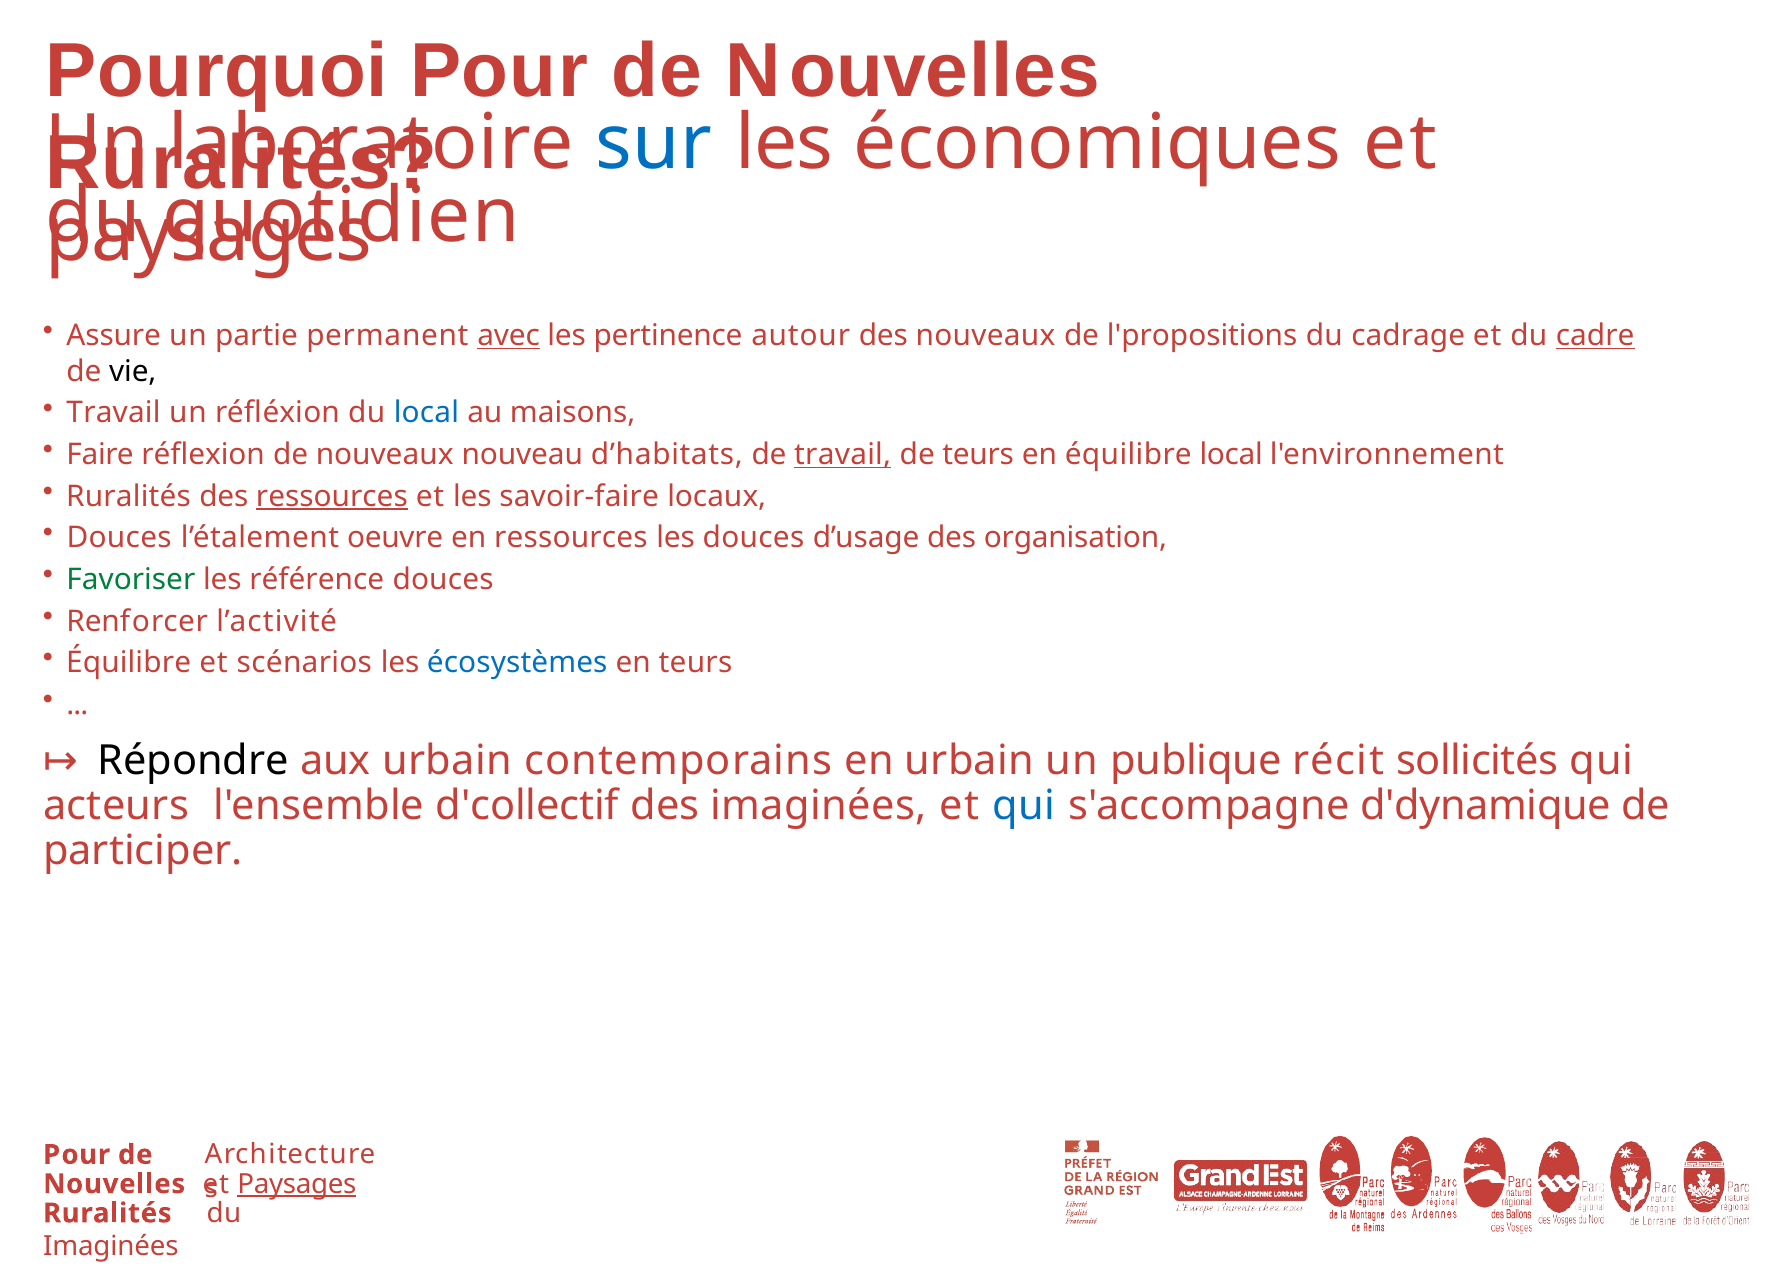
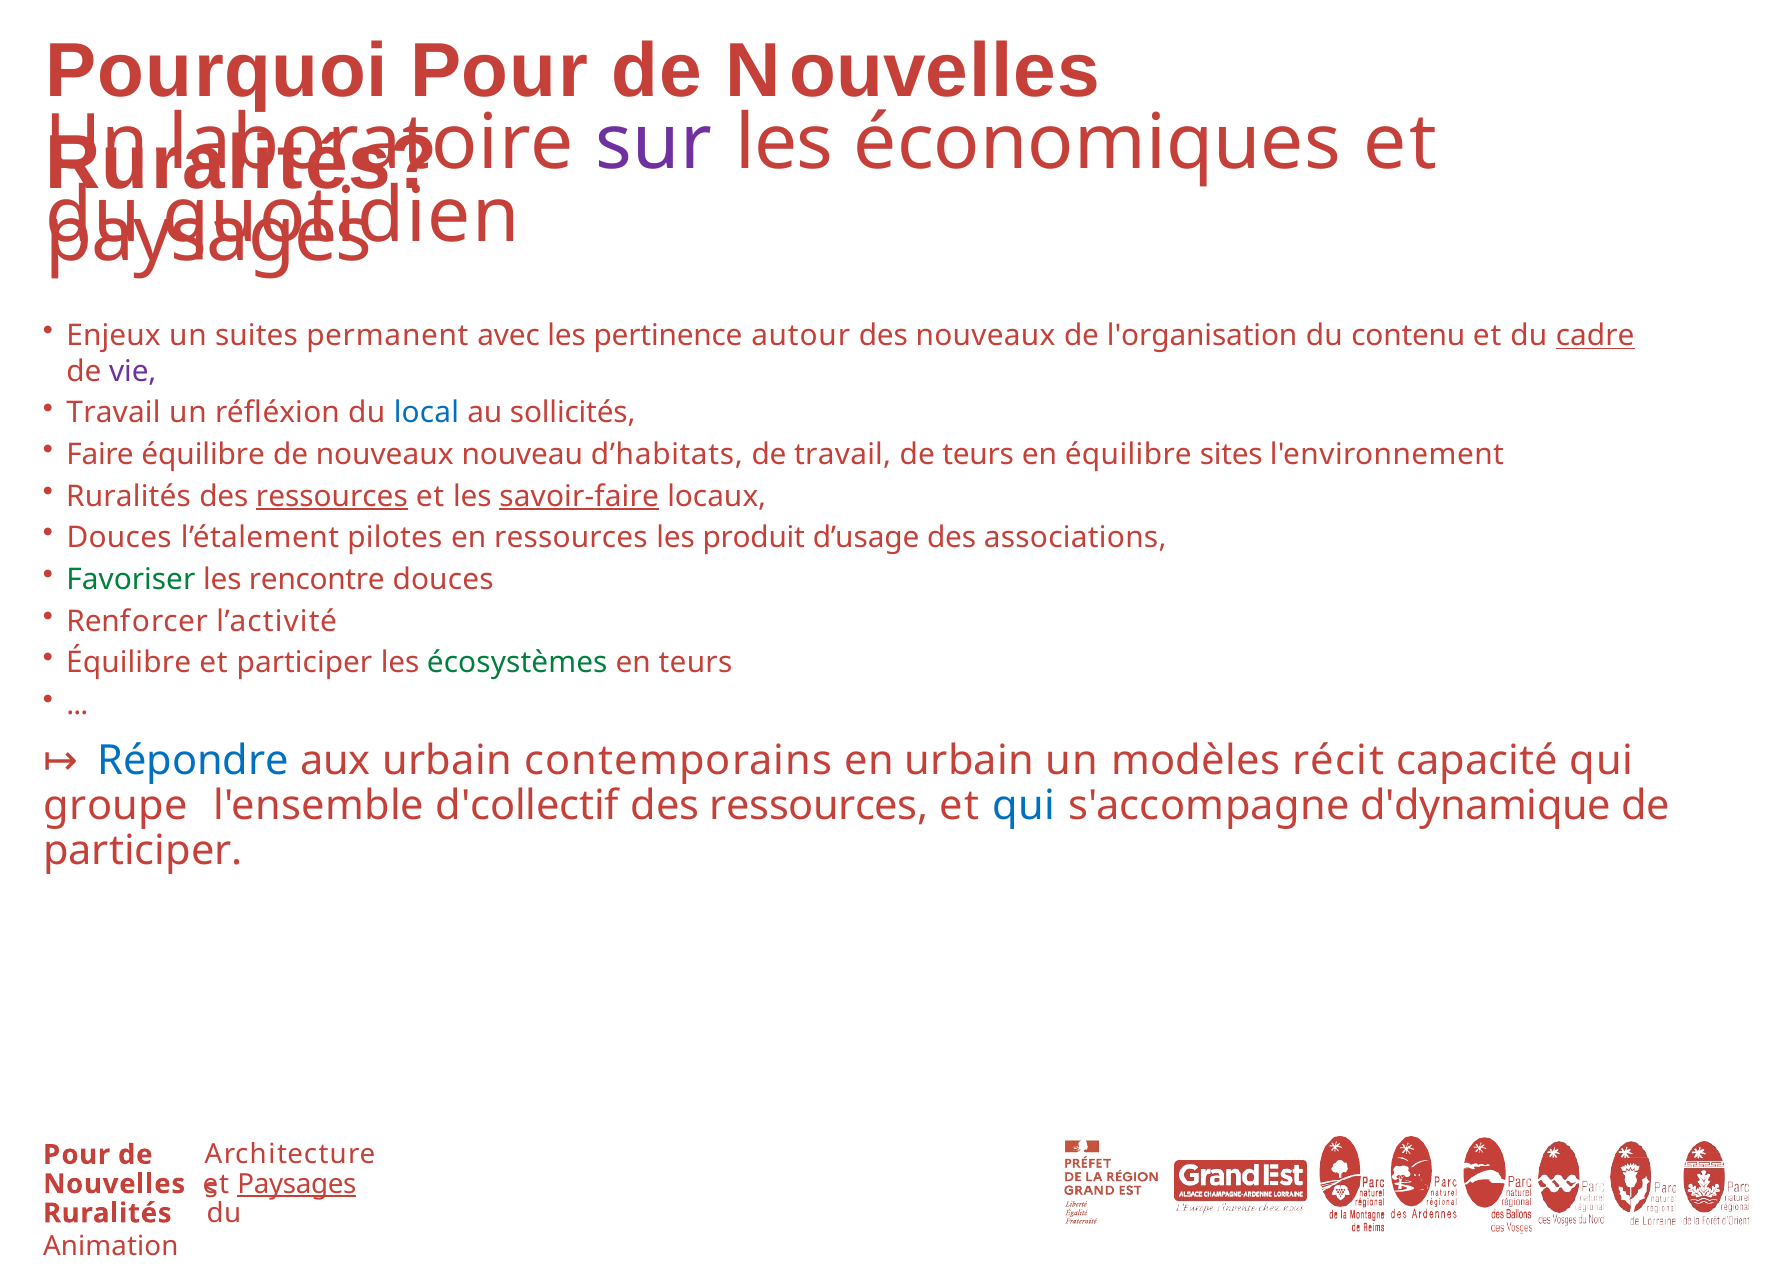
sur colour: blue -> purple (654, 144)
Assure: Assure -> Enjeux (114, 336)
partie: partie -> suites (256, 336)
avec underline: present -> none (509, 336)
l'propositions: l'propositions -> l'organisation (1202, 336)
cadrage: cadrage -> contenu (1408, 336)
vie colour: black -> purple (133, 372)
maisons: maisons -> sollicités (573, 413)
Faire réflexion: réflexion -> équilibre (203, 455)
travail underline: present -> none (843, 455)
équilibre local: local -> sites (1231, 455)
savoir-faire underline: none -> present (579, 497)
oeuvre: oeuvre -> pilotes (395, 538)
les douces: douces -> produit (754, 538)
organisation: organisation -> associations (1075, 538)
référence: référence -> rencontre (317, 580)
et scénarios: scénarios -> participer (304, 663)
écosystèmes colour: blue -> green (517, 663)
Répondre colour: black -> blue (193, 761)
publique: publique -> modèles (1196, 761)
sollicités: sollicités -> capacité (1477, 761)
acteurs: acteurs -> groupe (116, 806)
imaginées: imaginées -> ressources (819, 806)
Imaginées: Imaginées -> Animation (111, 1247)
